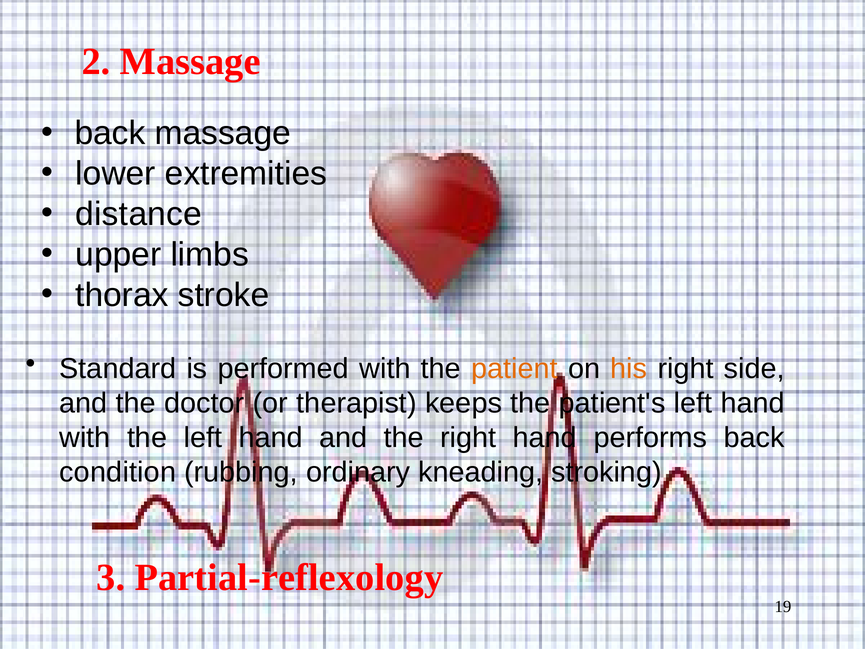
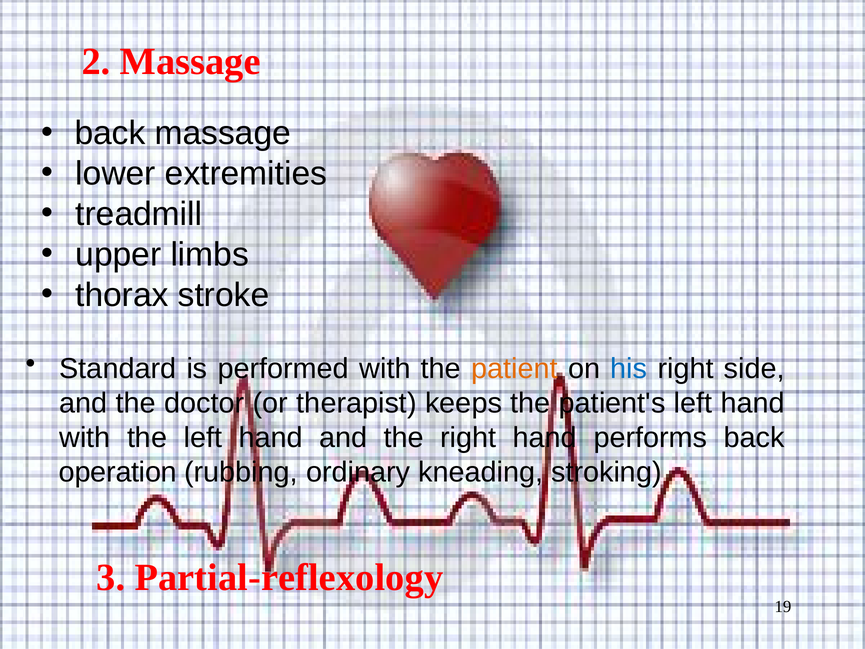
distance: distance -> treadmill (139, 214)
his colour: orange -> blue (629, 368)
condition: condition -> operation (118, 472)
